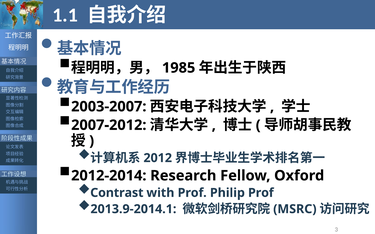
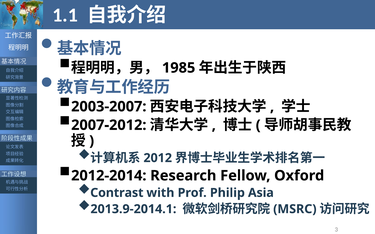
Philip Prof: Prof -> Asia (261, 193)
